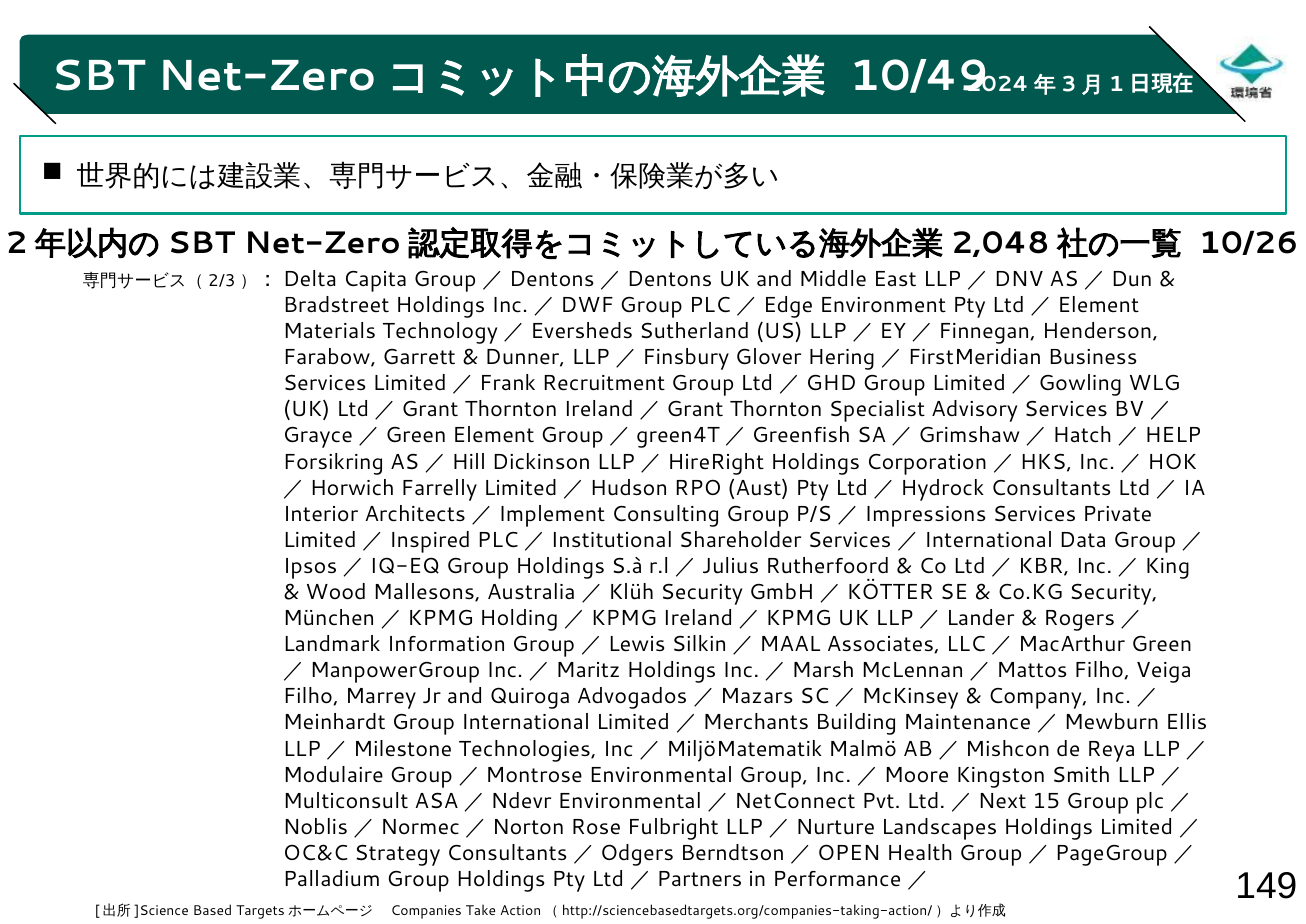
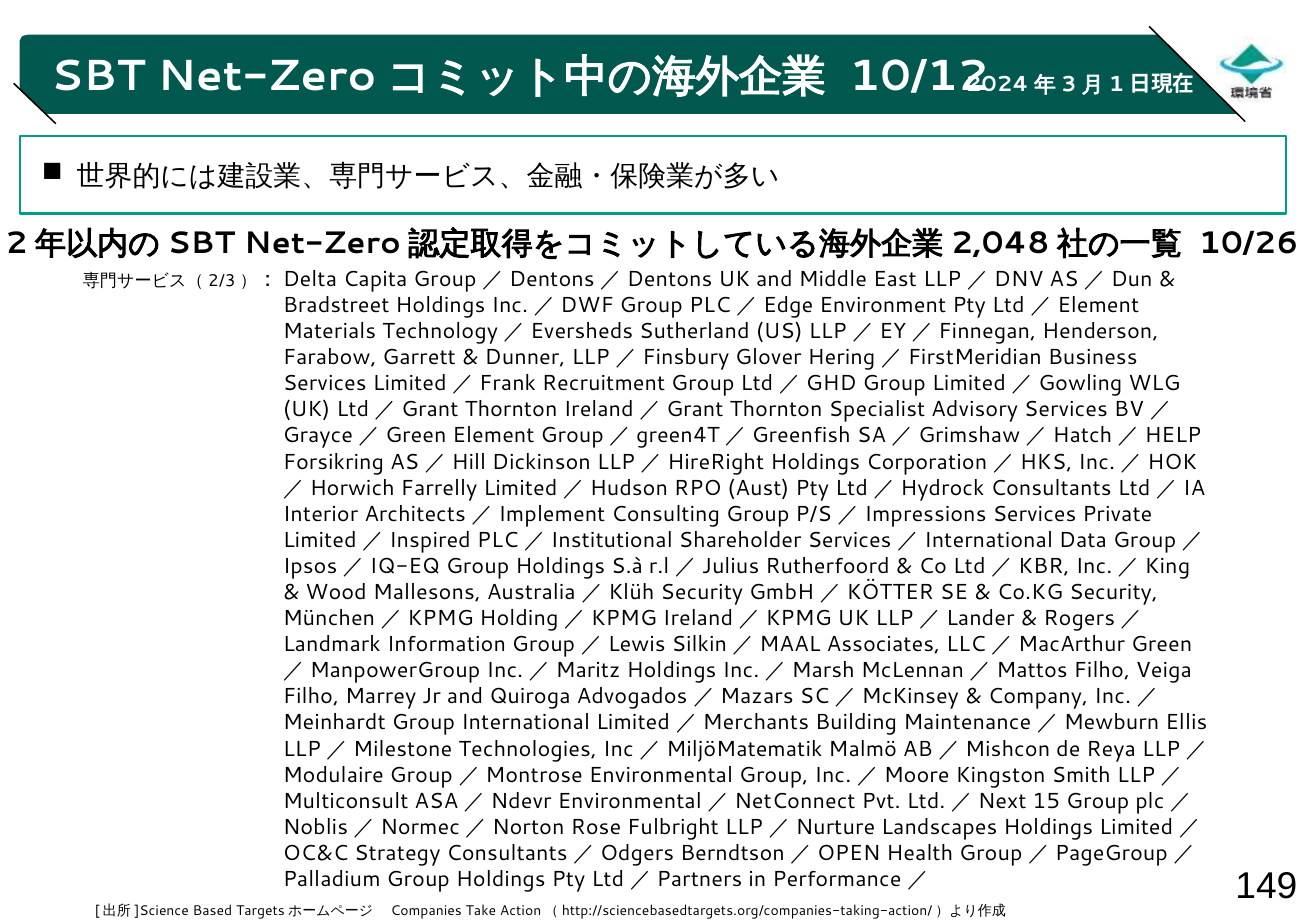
10/49: 10/49 -> 10/12 (919, 76)
